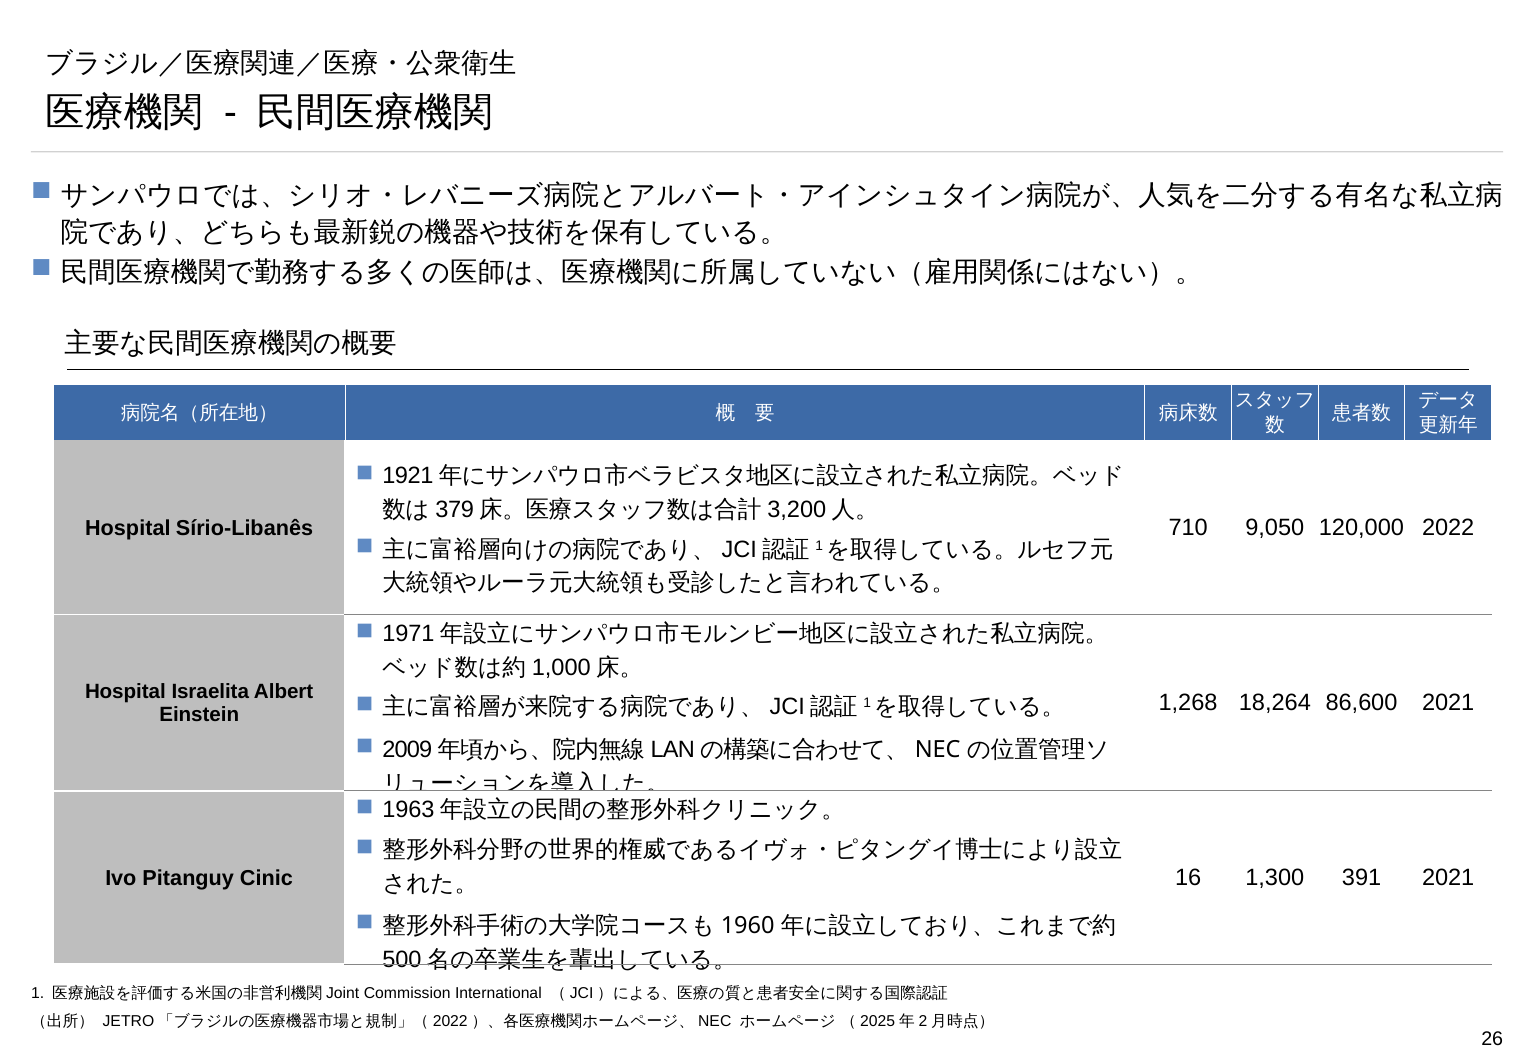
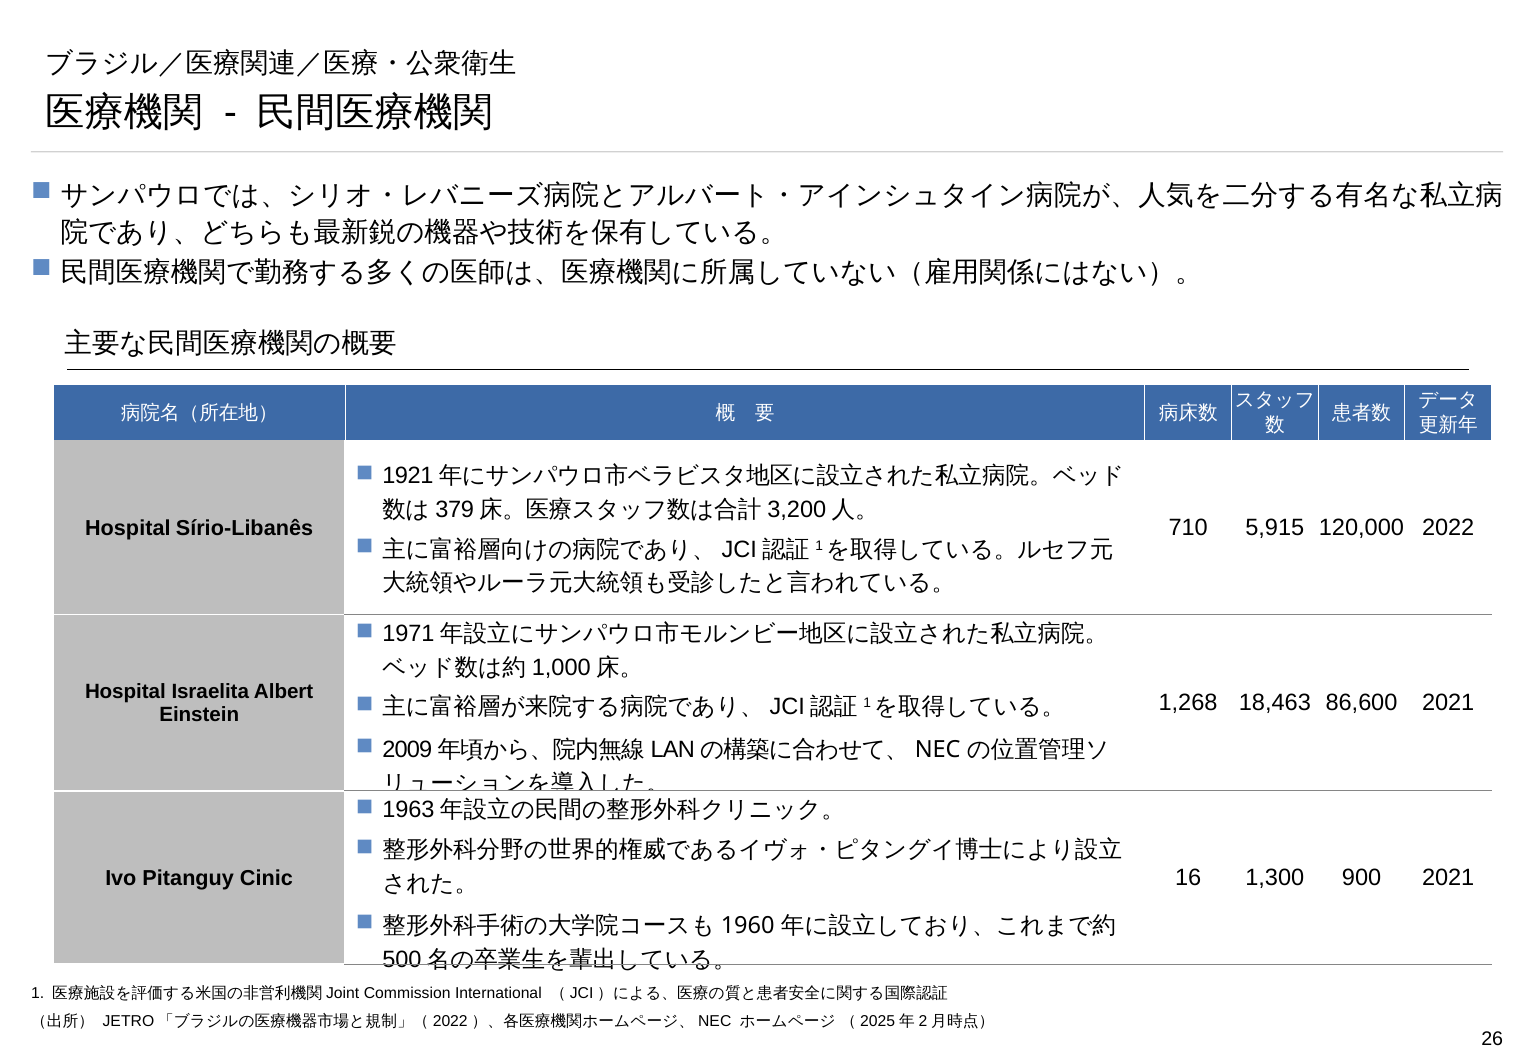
9,050: 9,050 -> 5,915 (1275, 528)
18,264: 18,264 -> 18,463 (1275, 703)
391: 391 -> 900 (1362, 878)
